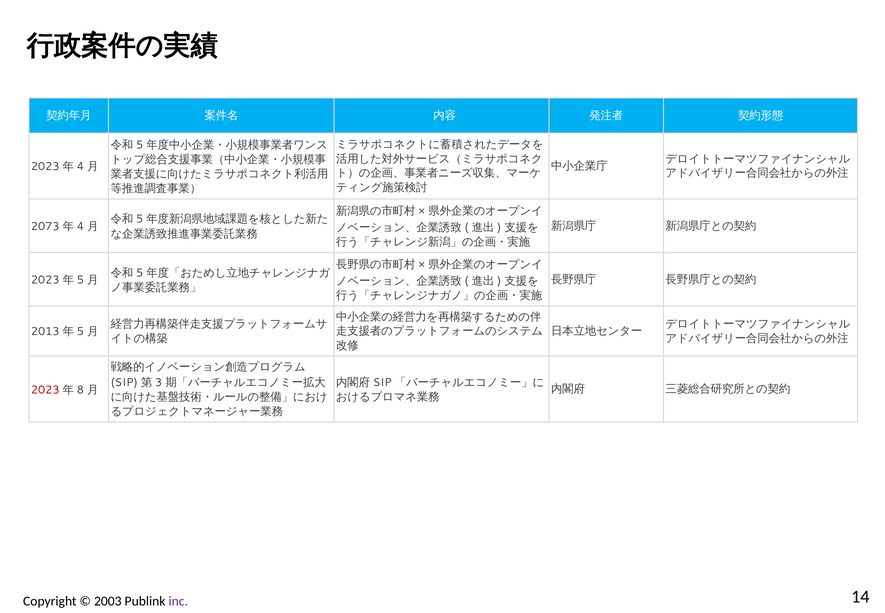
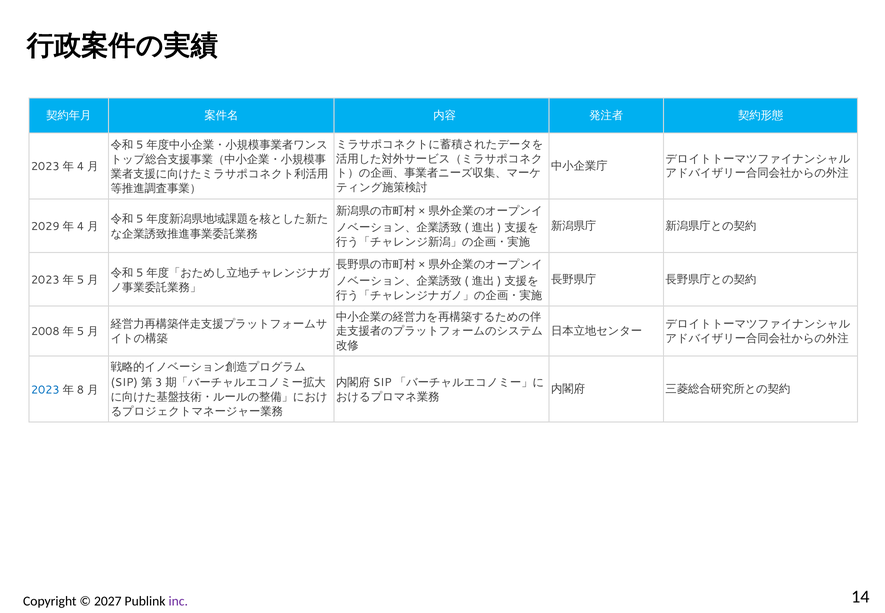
2073: 2073 -> 2029 (45, 226)
2013: 2013 -> 2008 (45, 332)
2023 colour: red -> blue (45, 390)
2003: 2003 -> 2027 (108, 601)
